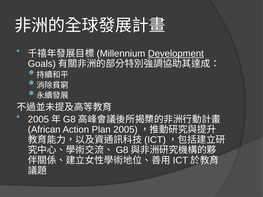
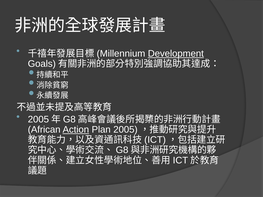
Action underline: none -> present (76, 130)
